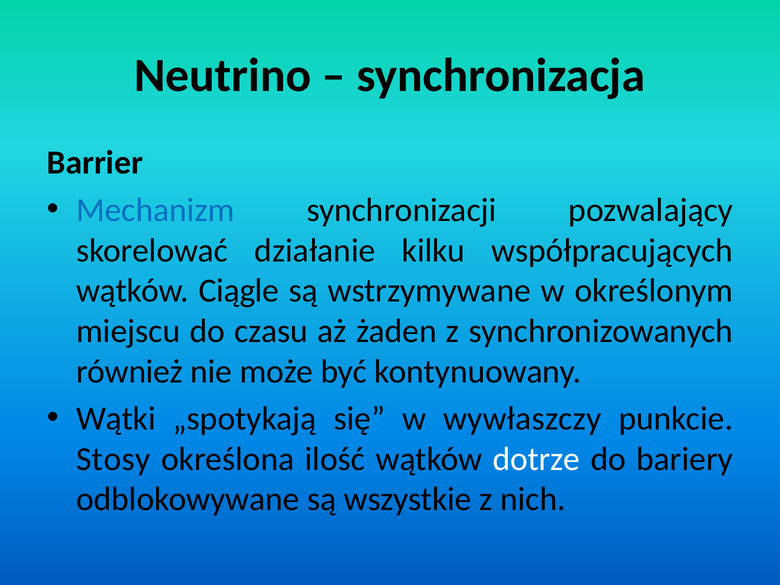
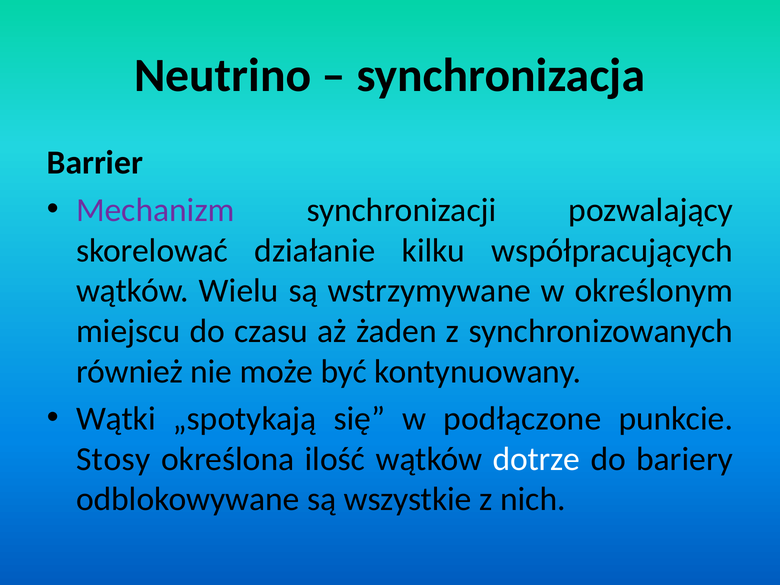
Mechanizm colour: blue -> purple (155, 210)
Ciągle: Ciągle -> Wielu (239, 291)
wywłaszczy: wywłaszczy -> podłączone (522, 419)
